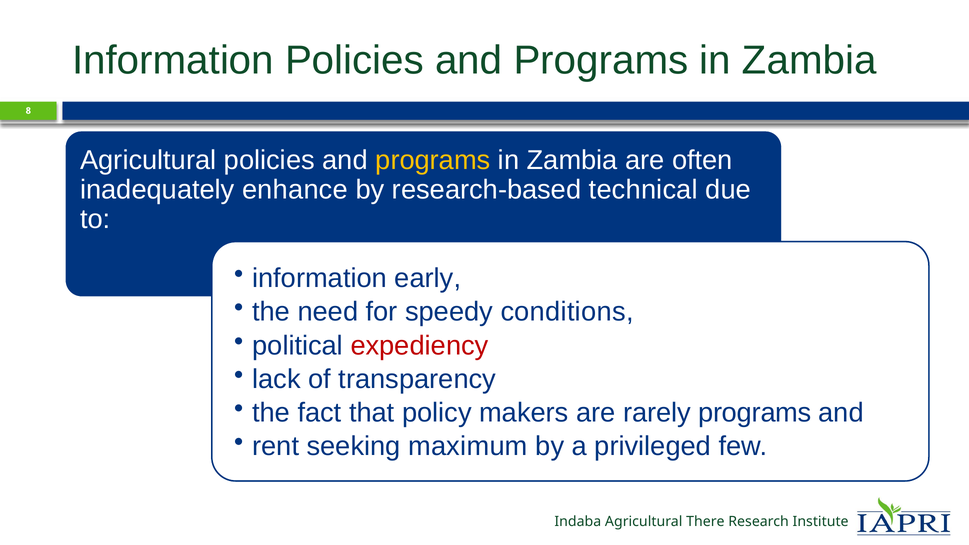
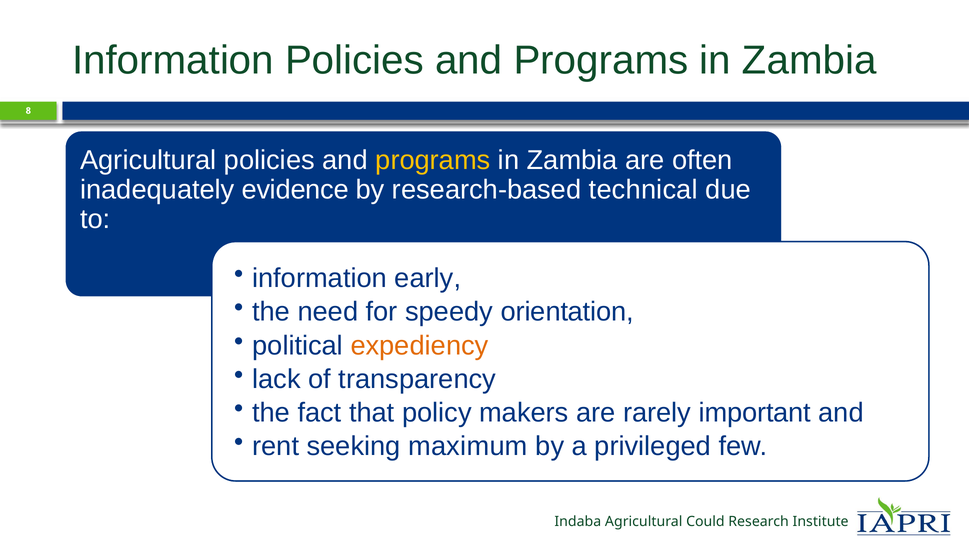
enhance: enhance -> evidence (295, 190)
conditions: conditions -> orientation (567, 312)
expediency colour: red -> orange (419, 346)
rarely programs: programs -> important (755, 413)
There: There -> Could (705, 522)
